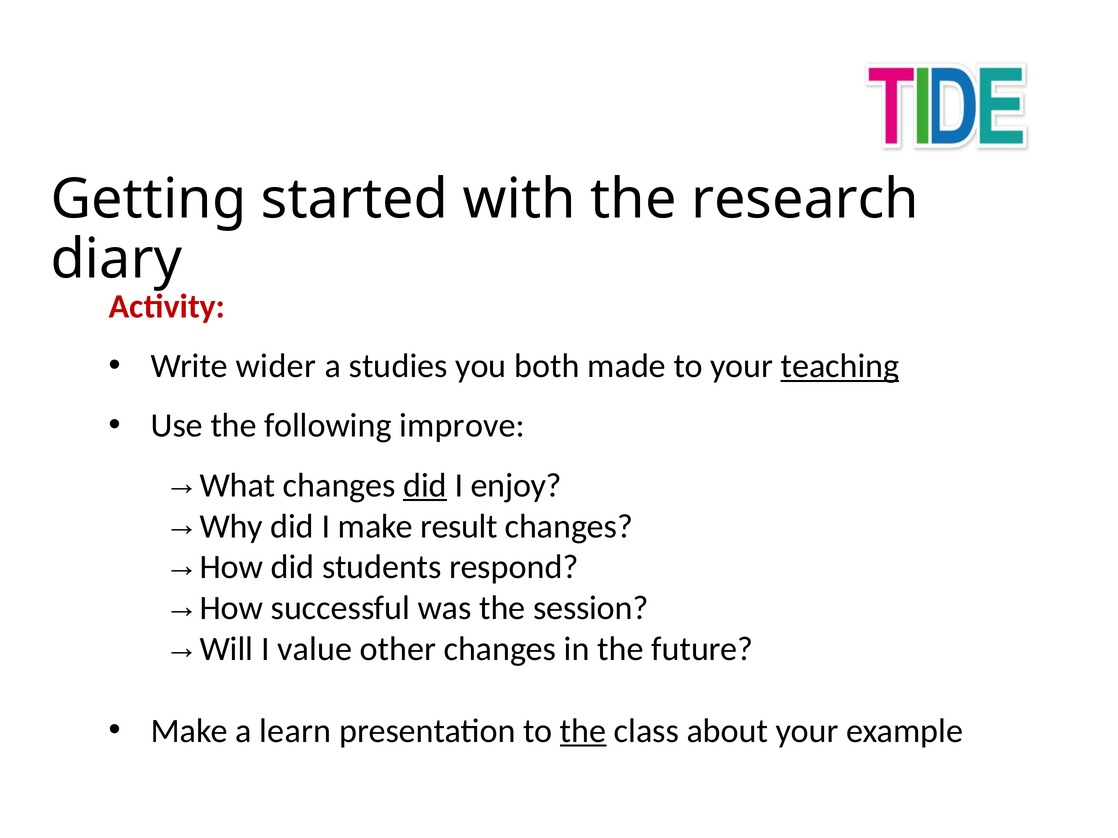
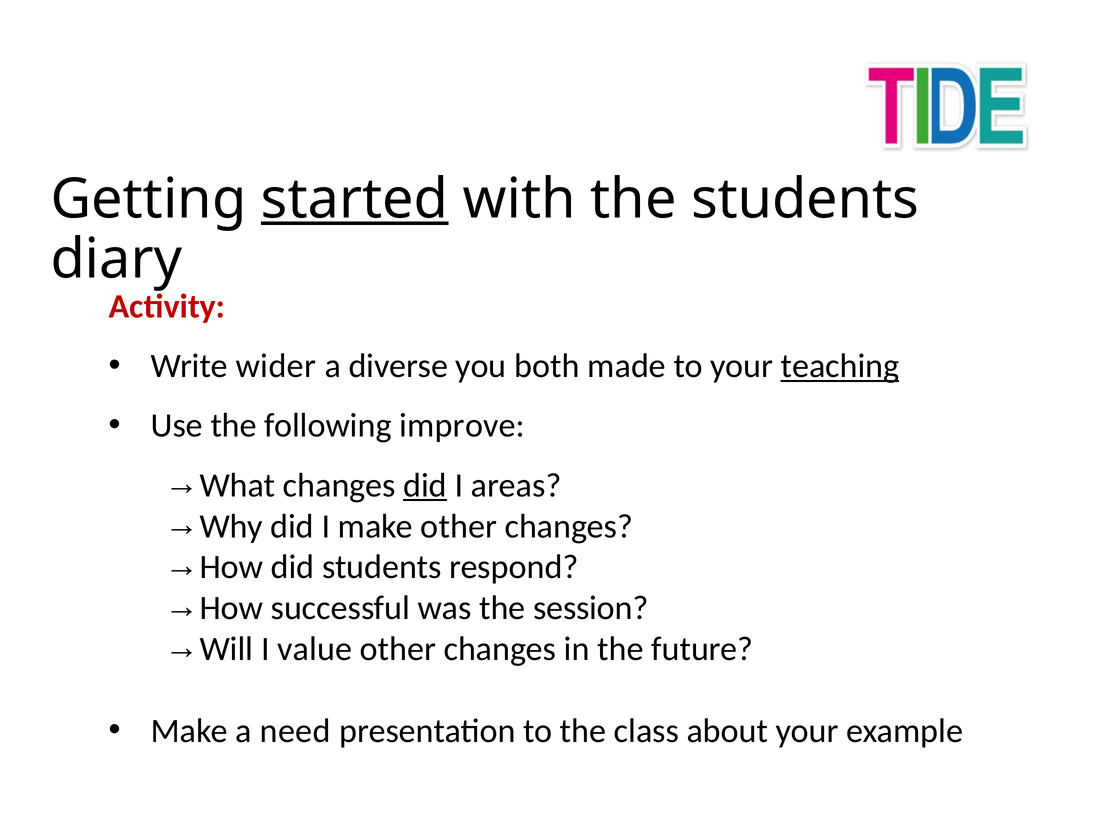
started underline: none -> present (355, 199)
the research: research -> students (805, 199)
studies: studies -> diverse (398, 366)
enjoy: enjoy -> areas (516, 486)
make result: result -> other (459, 527)
learn: learn -> need (295, 731)
the underline: present -> none (583, 731)
